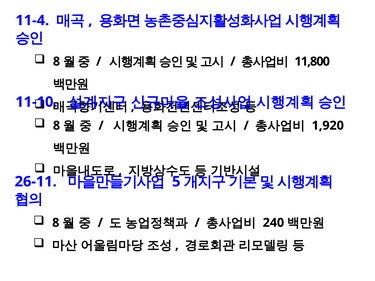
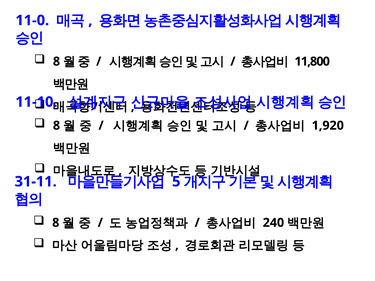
11-4: 11-4 -> 11-0 (32, 20)
26-11: 26-11 -> 31-11 (36, 182)
